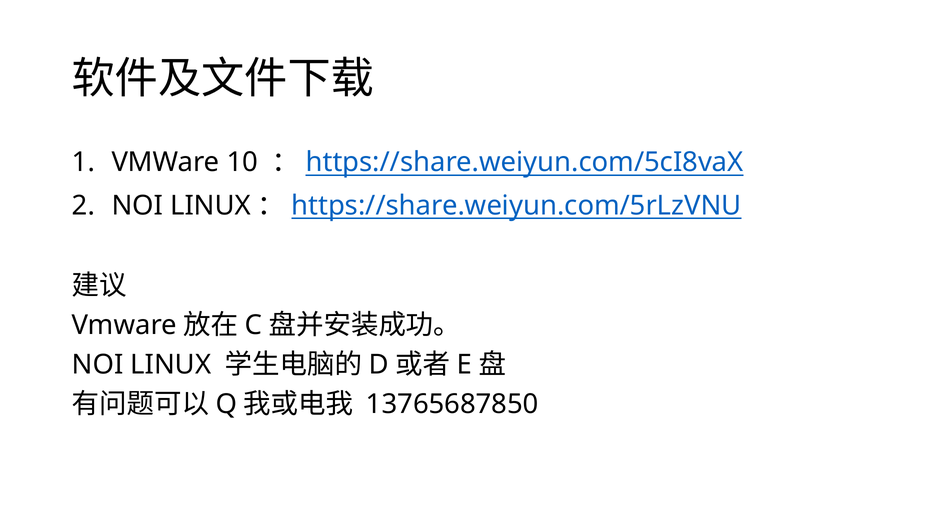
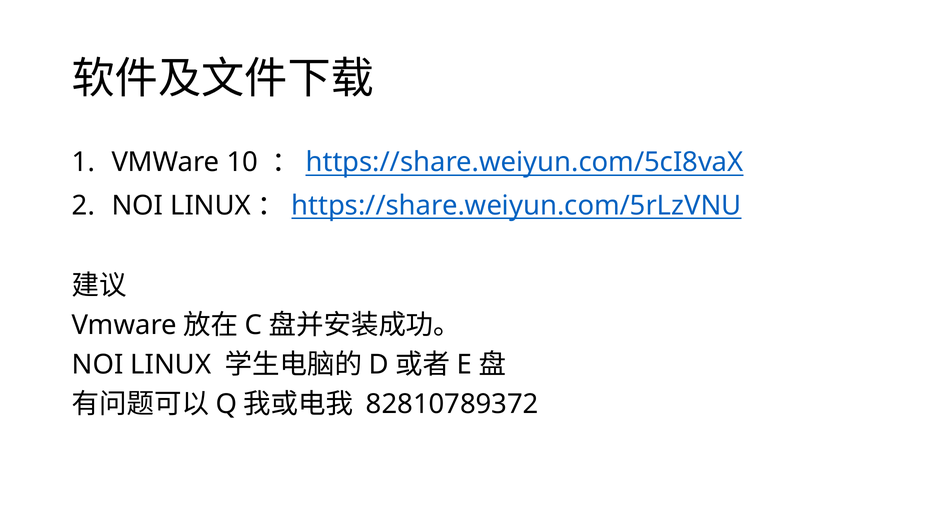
13765687850: 13765687850 -> 82810789372 (452, 404)
